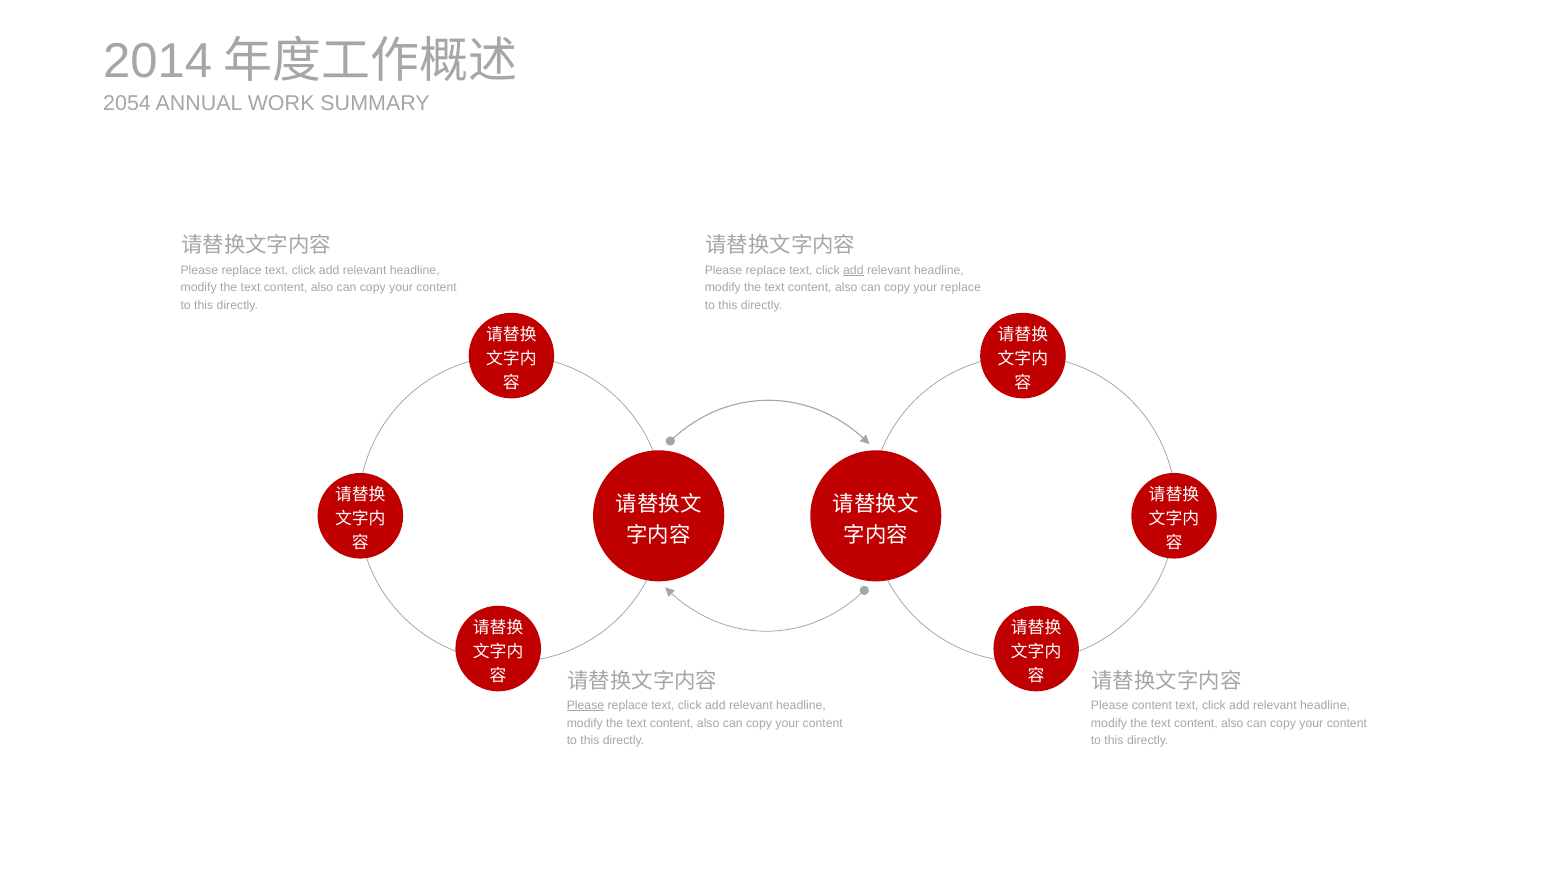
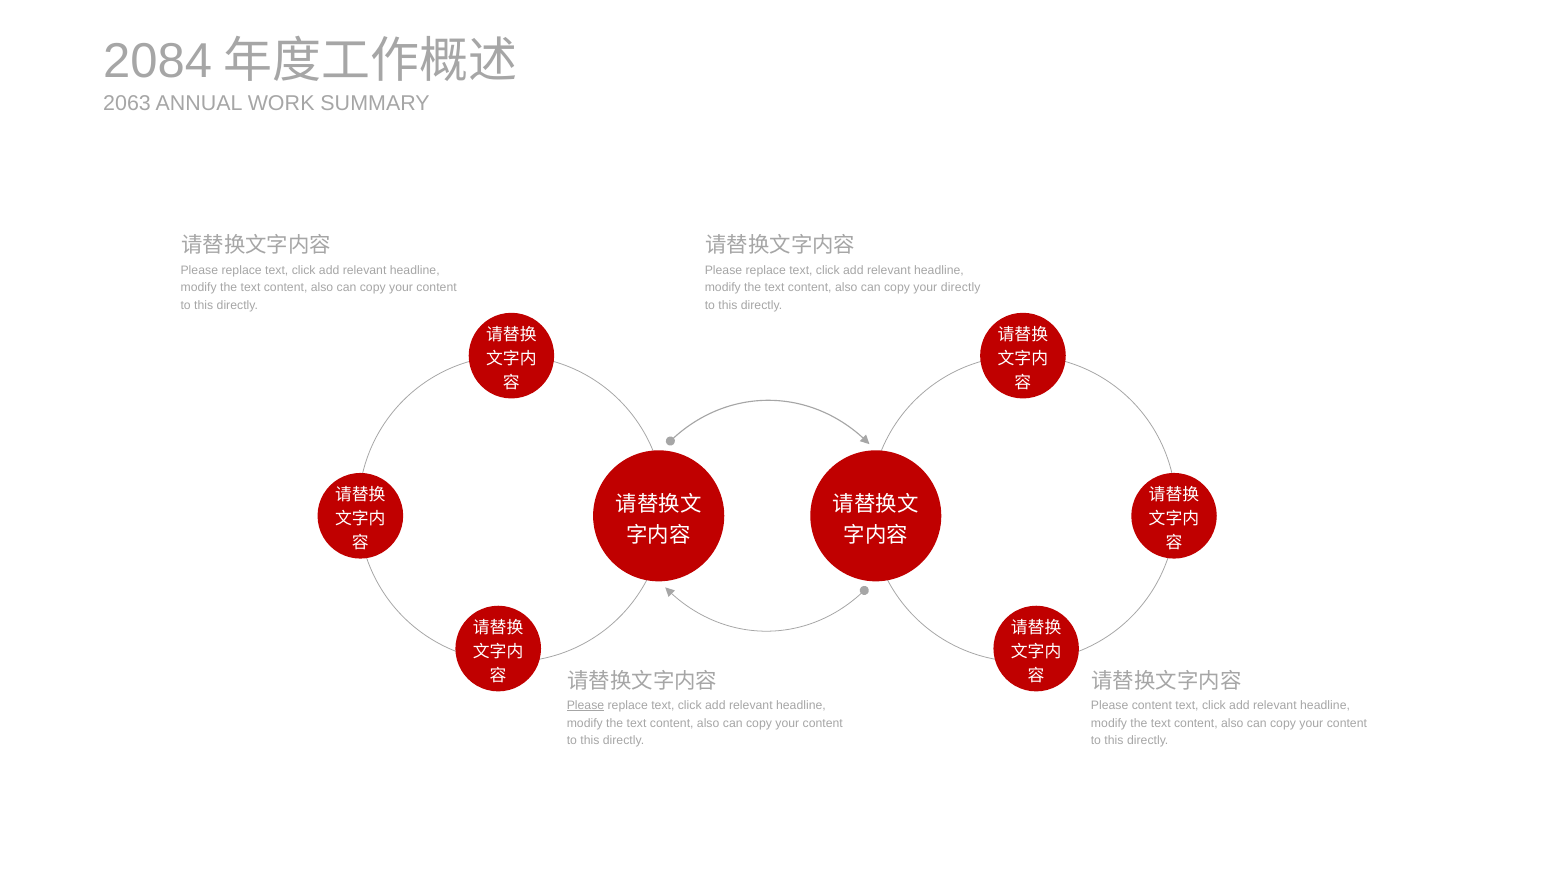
2014: 2014 -> 2084 (158, 61)
2054: 2054 -> 2063 (127, 104)
add underline: present -> none (853, 270)
your replace: replace -> directly (961, 288)
